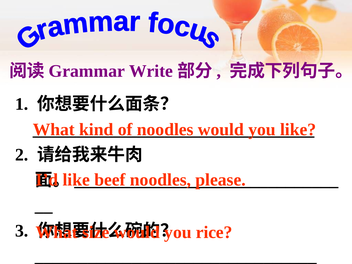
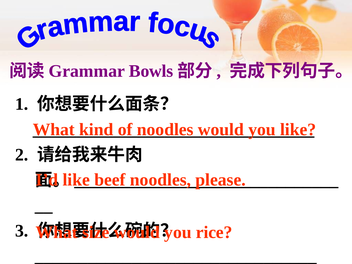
Write: Write -> Bowls (151, 71)
